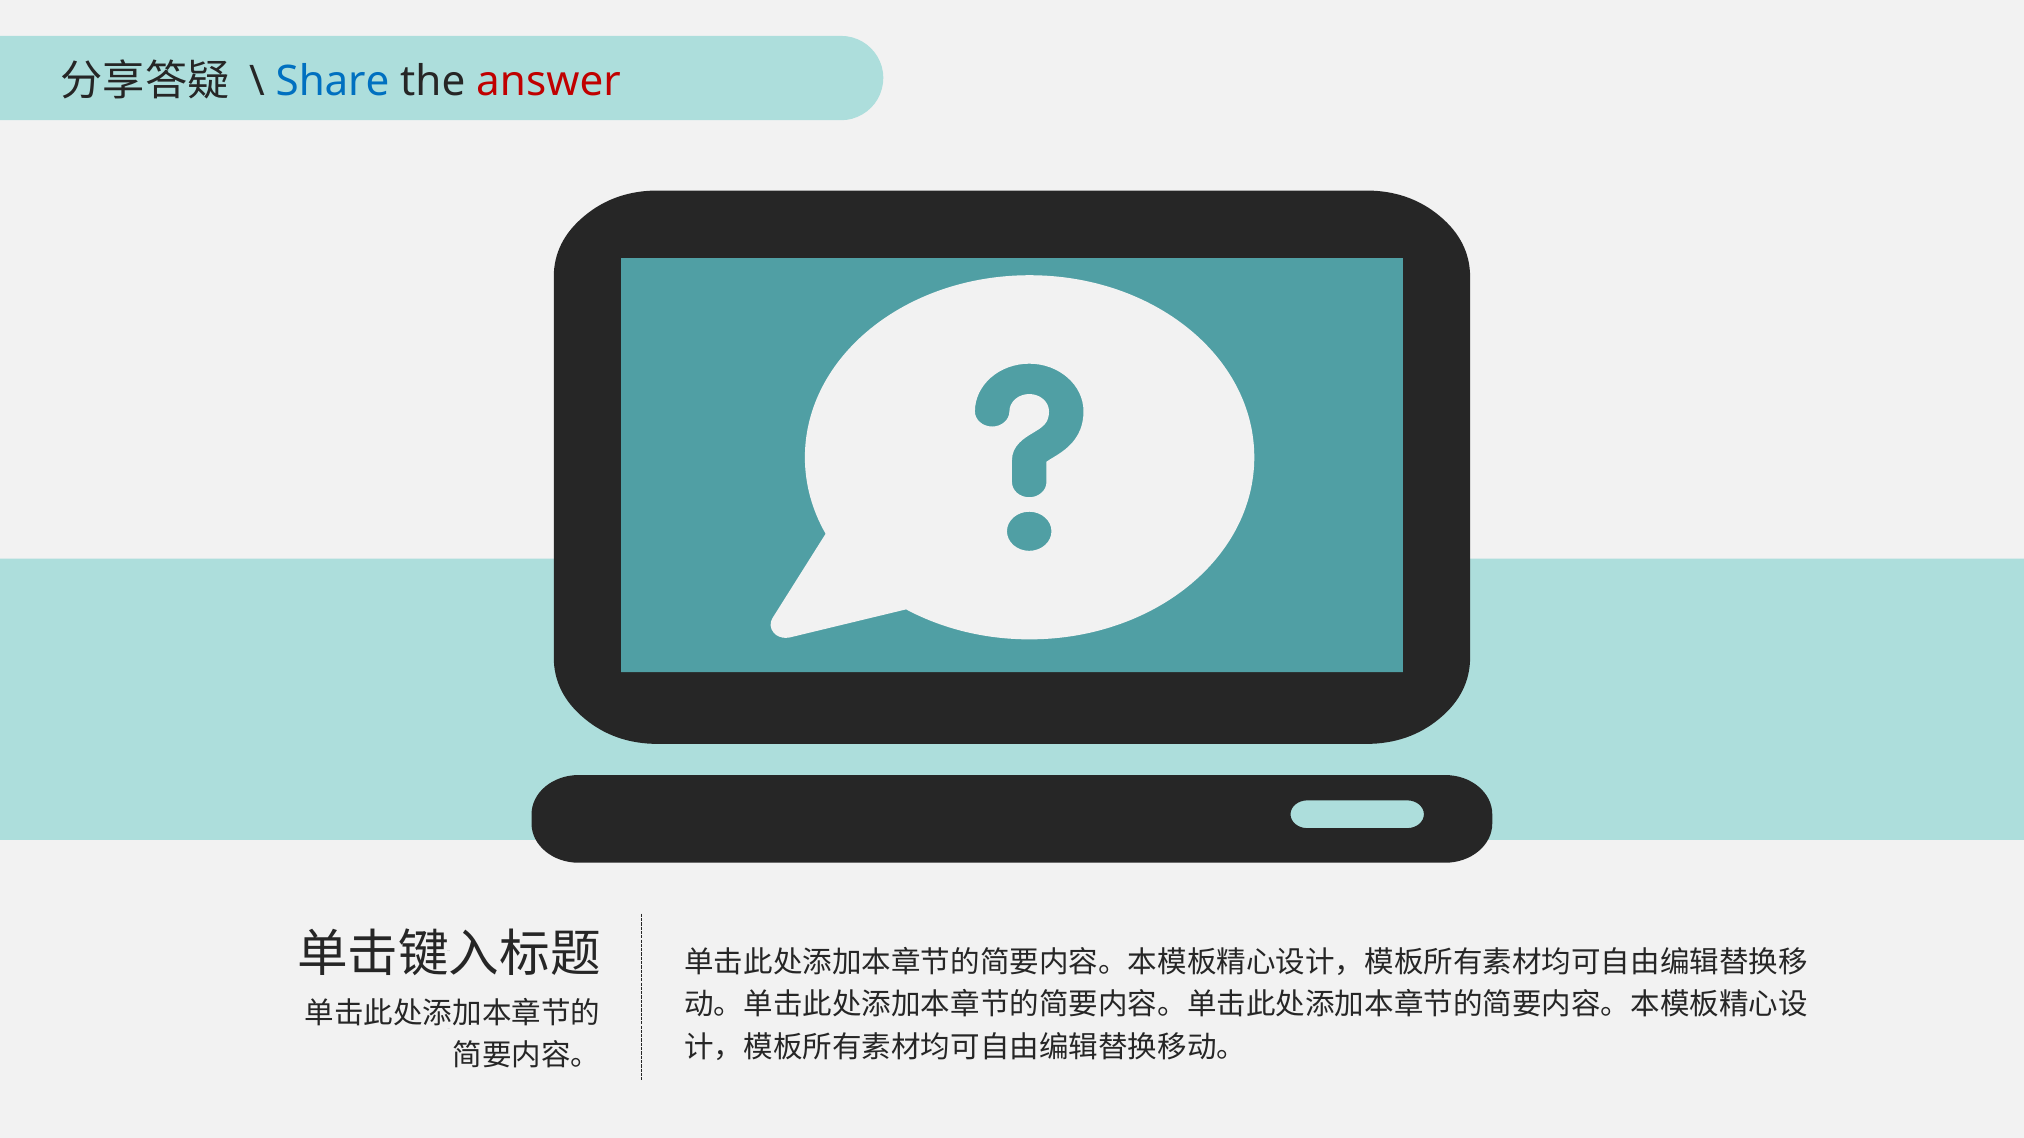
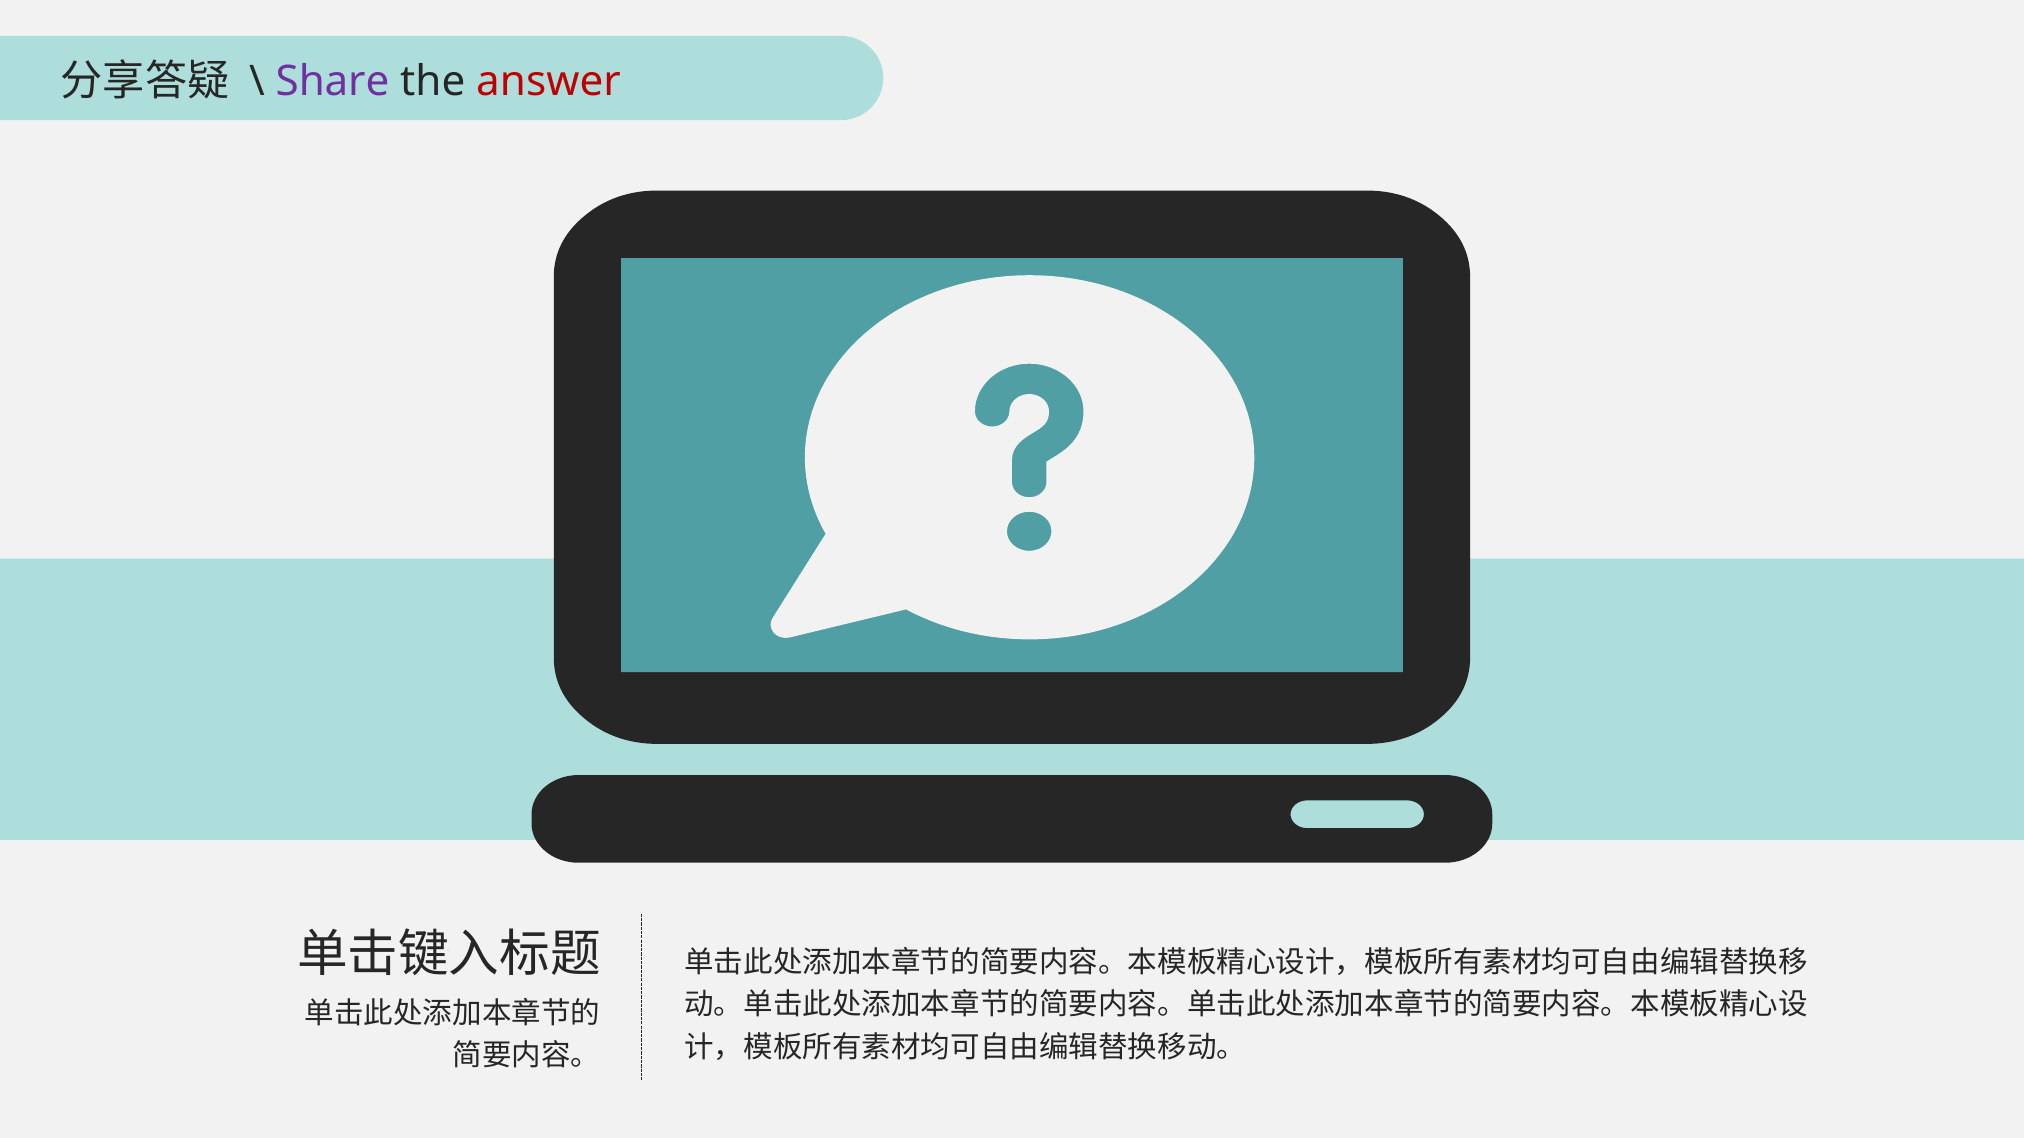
Share colour: blue -> purple (333, 81)
